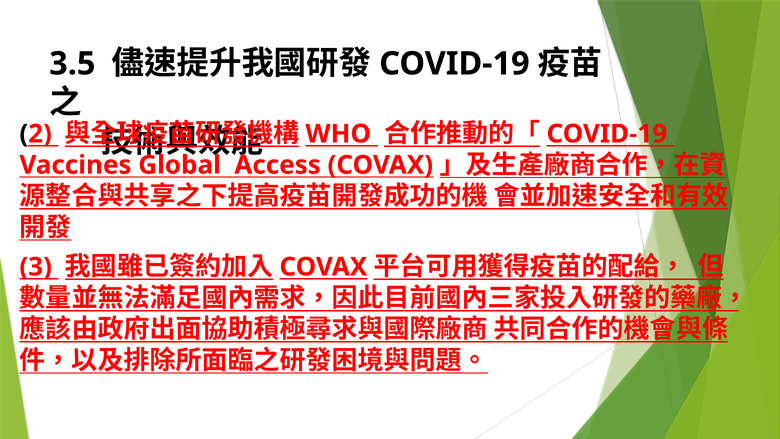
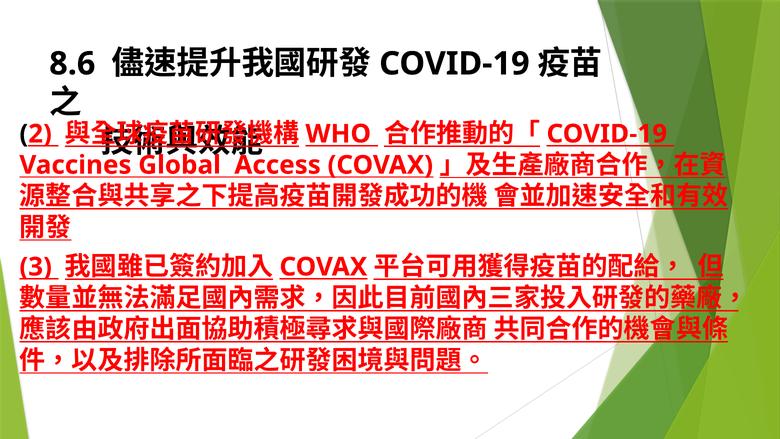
3.5: 3.5 -> 8.6 (72, 64)
